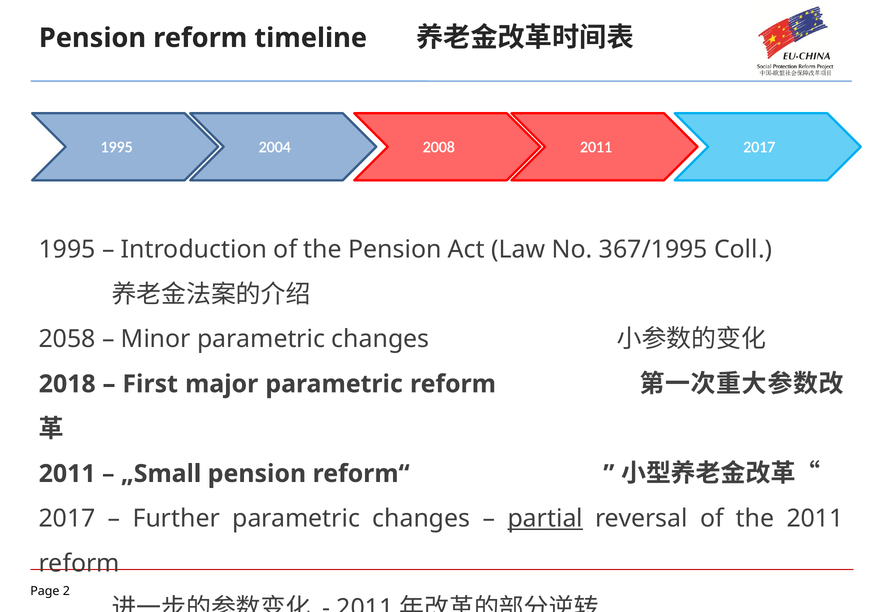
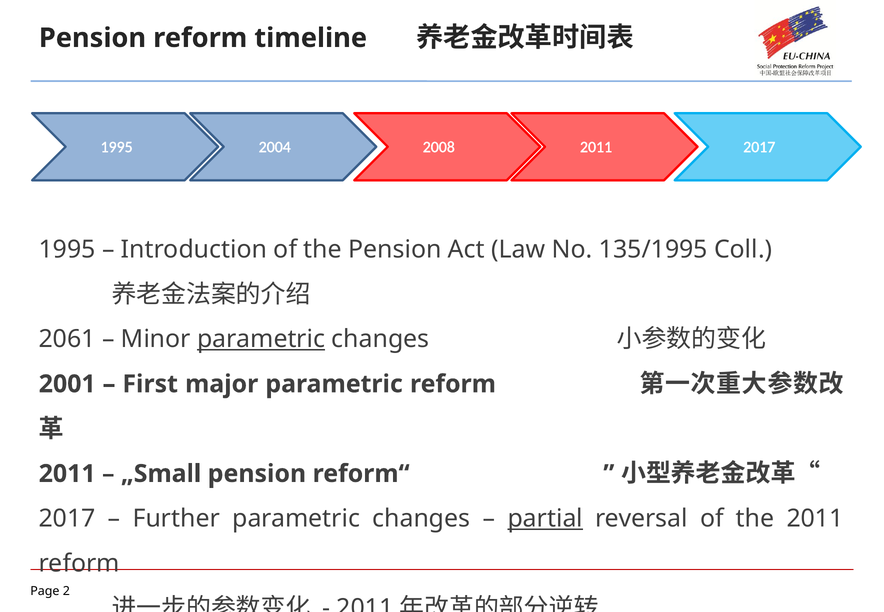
367/1995: 367/1995 -> 135/1995 (653, 249)
2058: 2058 -> 2061 (67, 339)
parametric underline: none -> present (261, 339)
2018: 2018 -> 2001 (67, 384)
